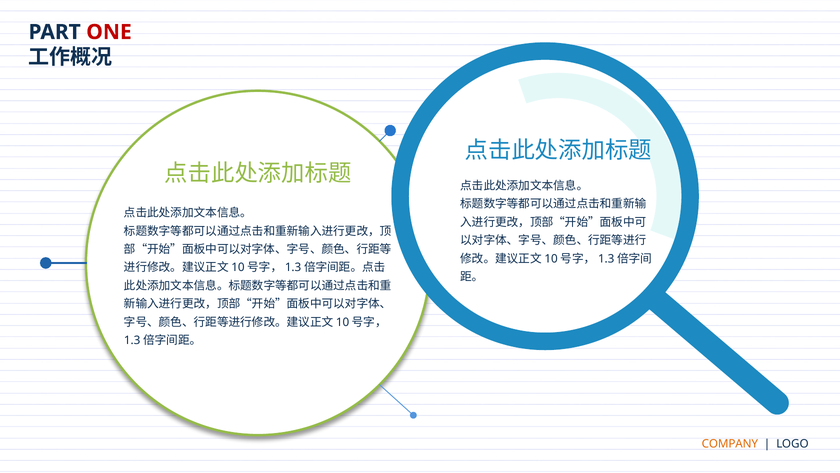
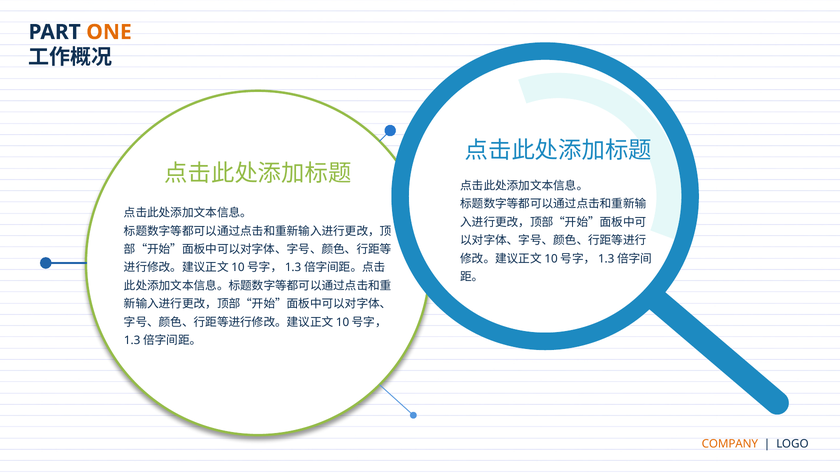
ONE colour: red -> orange (109, 32)
